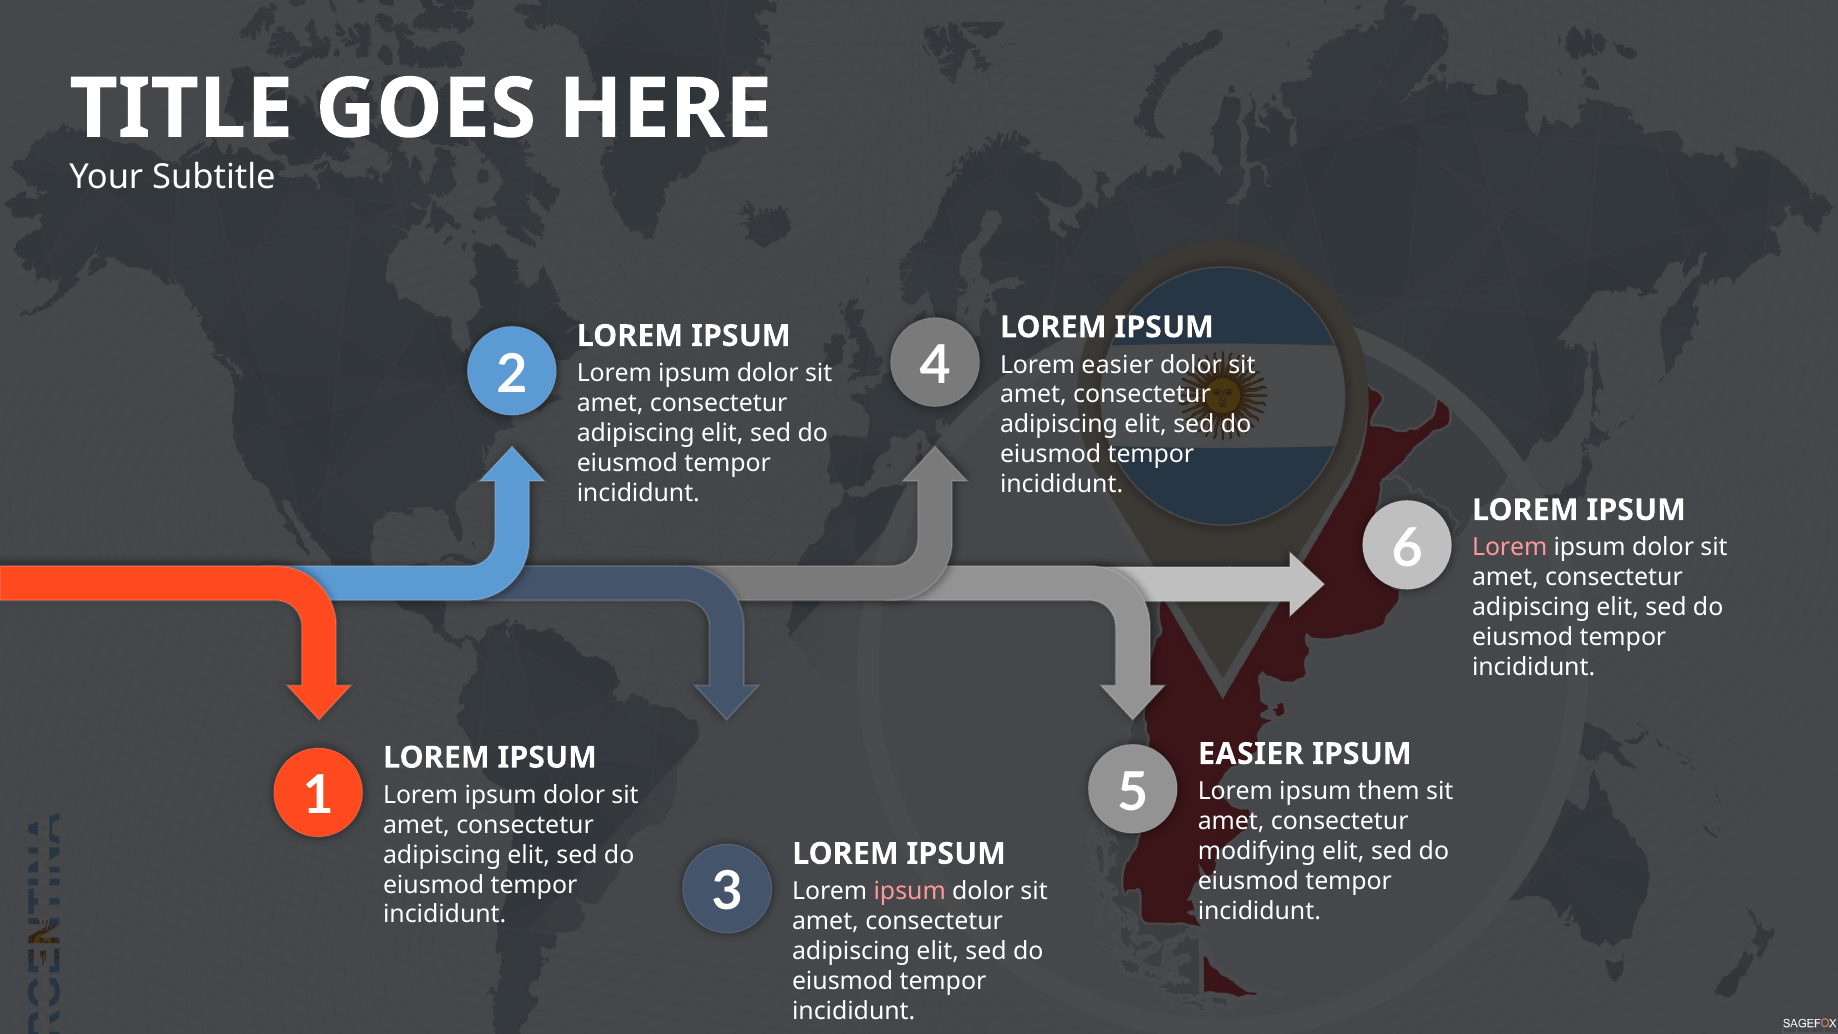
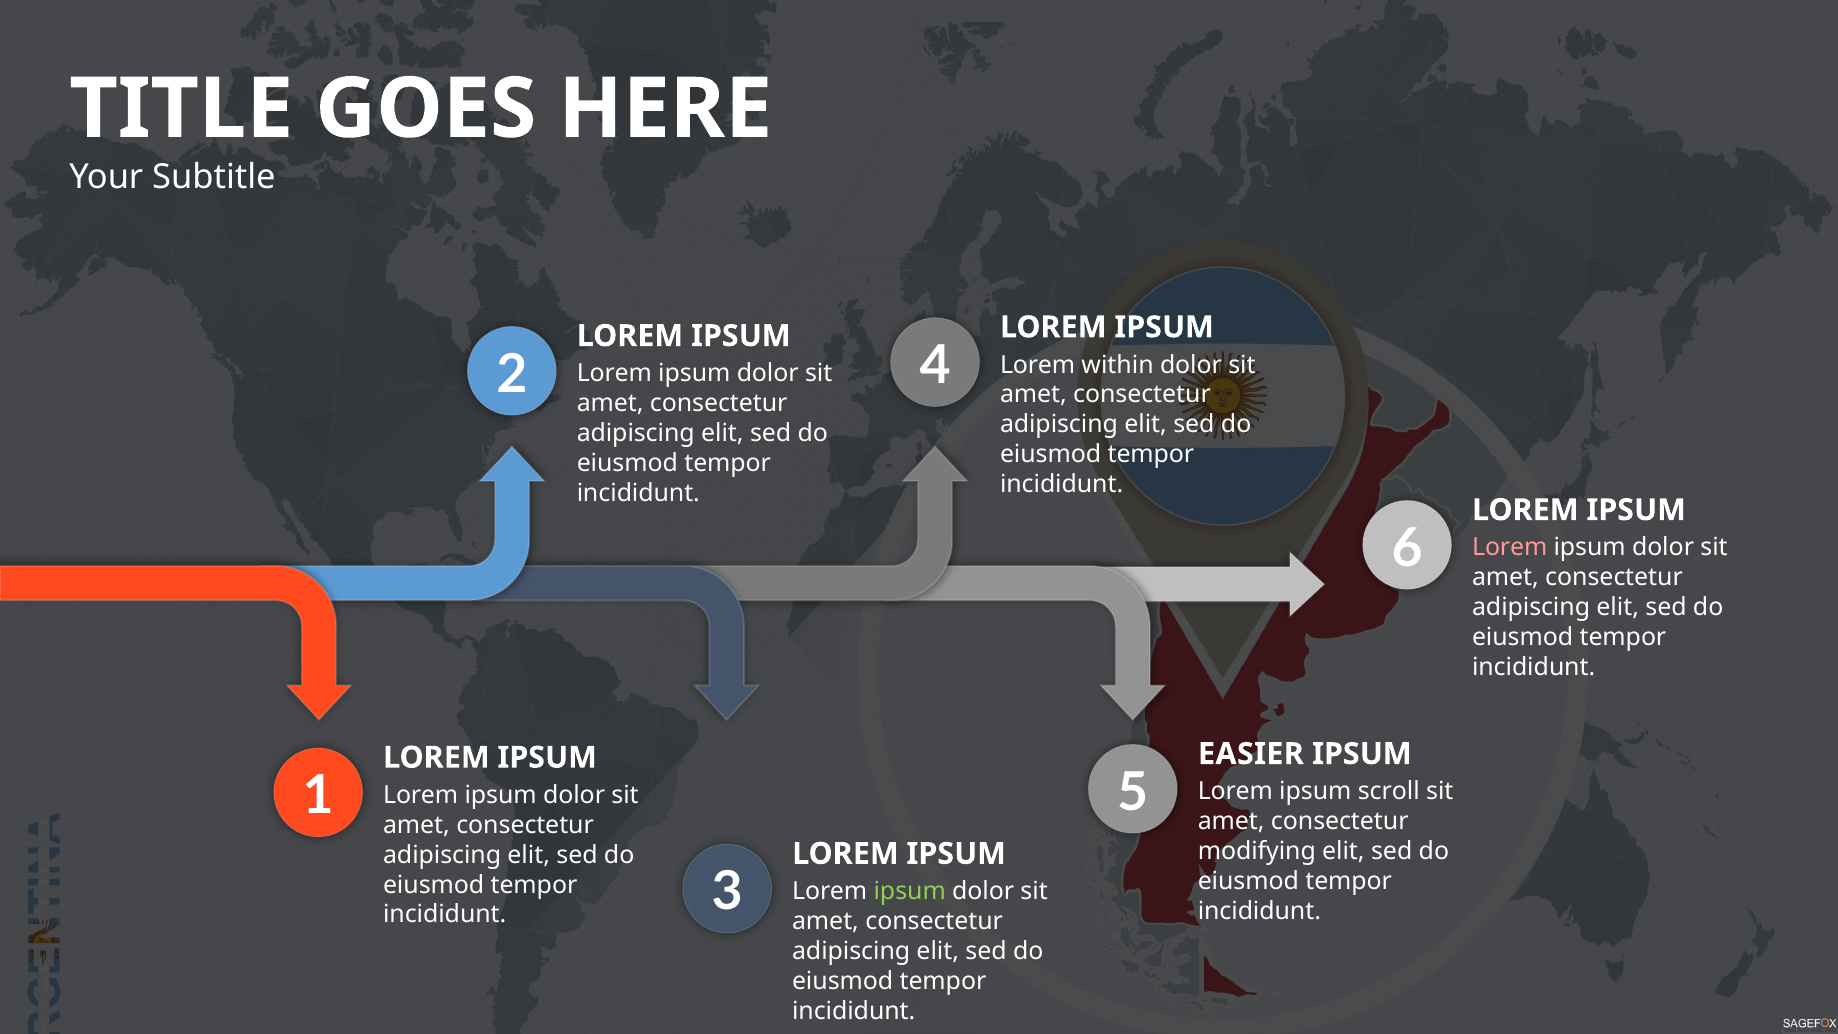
Lorem easier: easier -> within (1118, 365)
them: them -> scroll (1389, 791)
ipsum colour: pink -> light green (910, 891)
